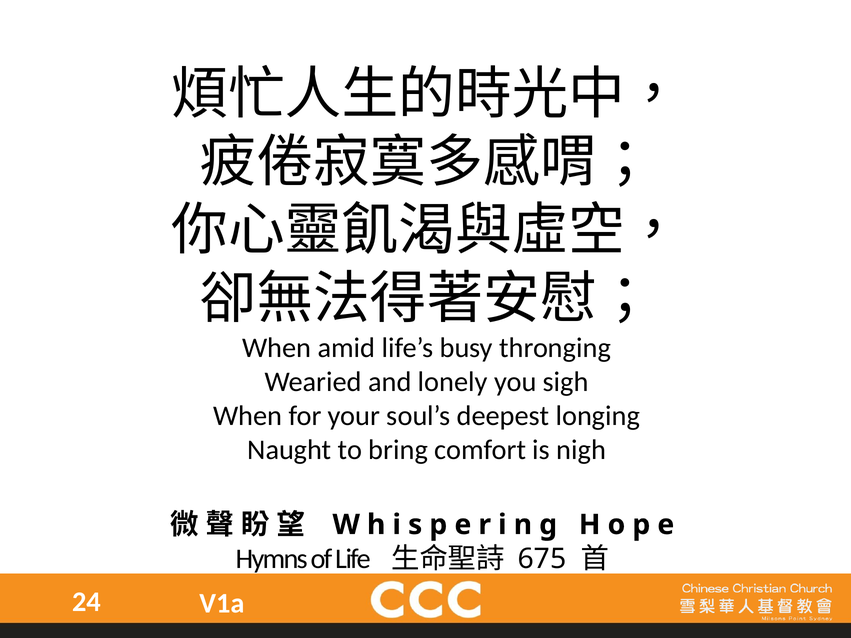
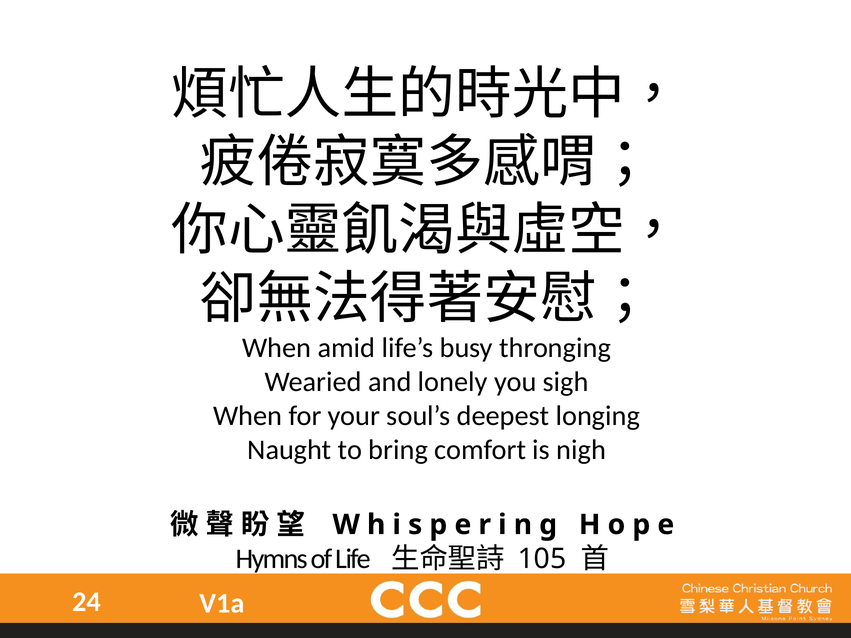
675: 675 -> 105 (542, 559)
